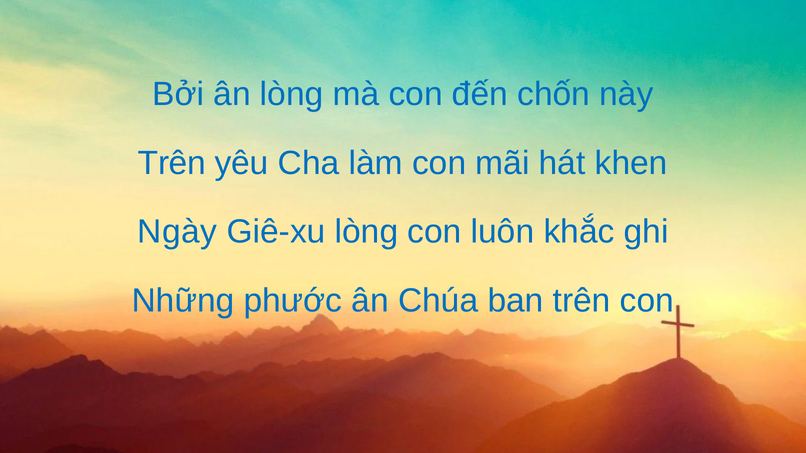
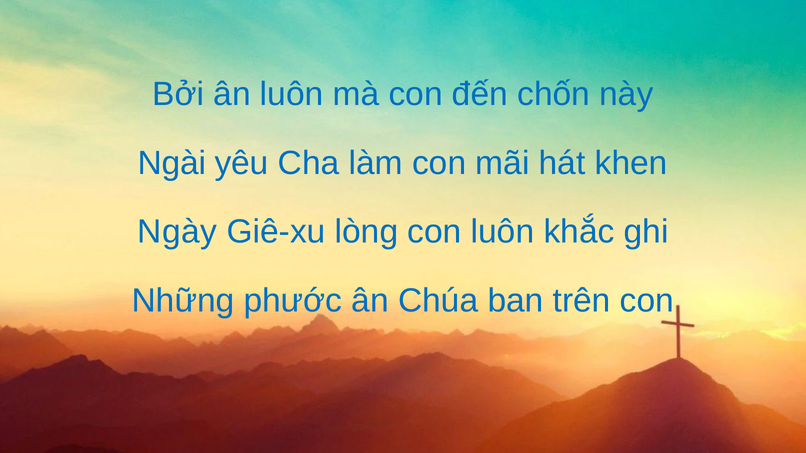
ân lòng: lòng -> luôn (292, 94)
Trên: Trên -> Ngài (172, 163)
